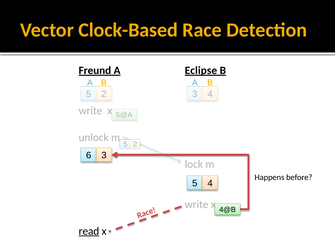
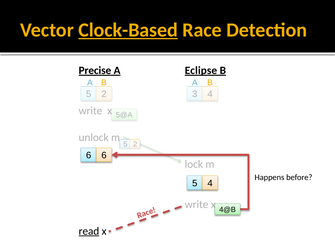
Clock-Based underline: none -> present (128, 30)
Freund: Freund -> Precise (95, 71)
6 3: 3 -> 6 (104, 156)
